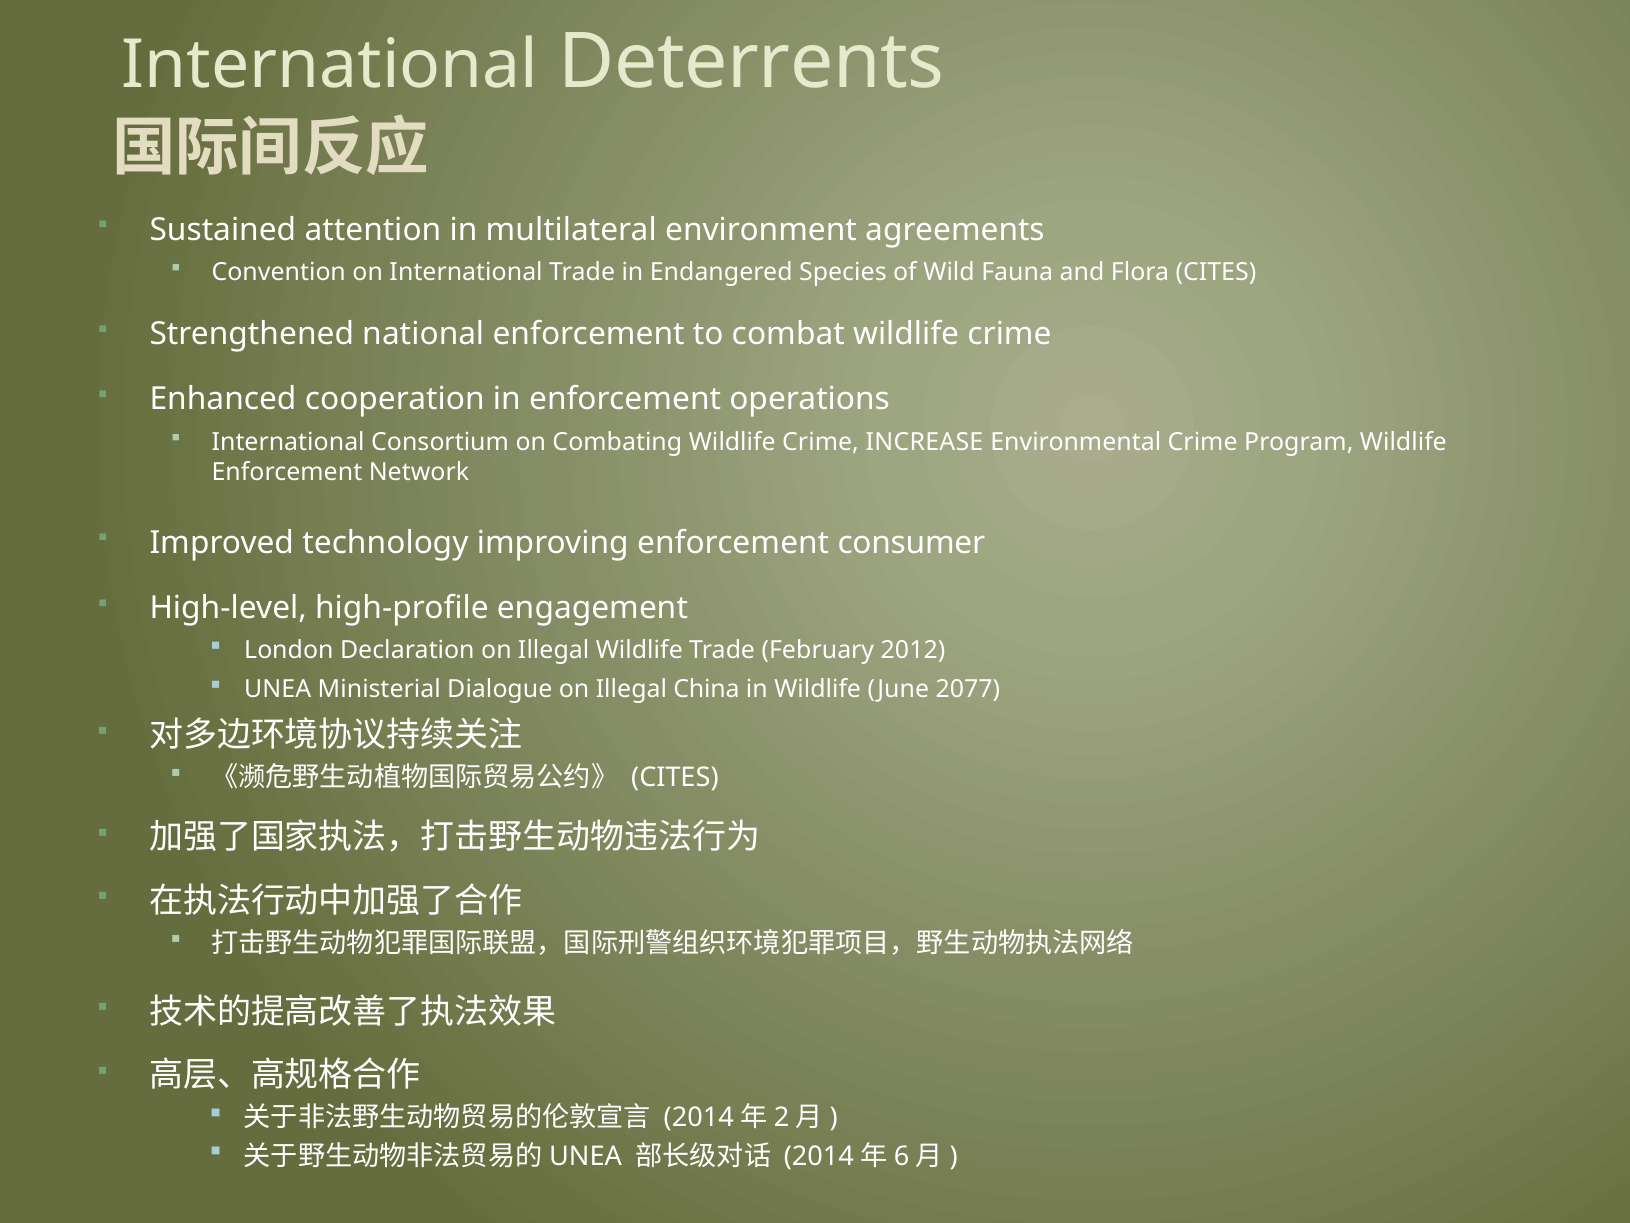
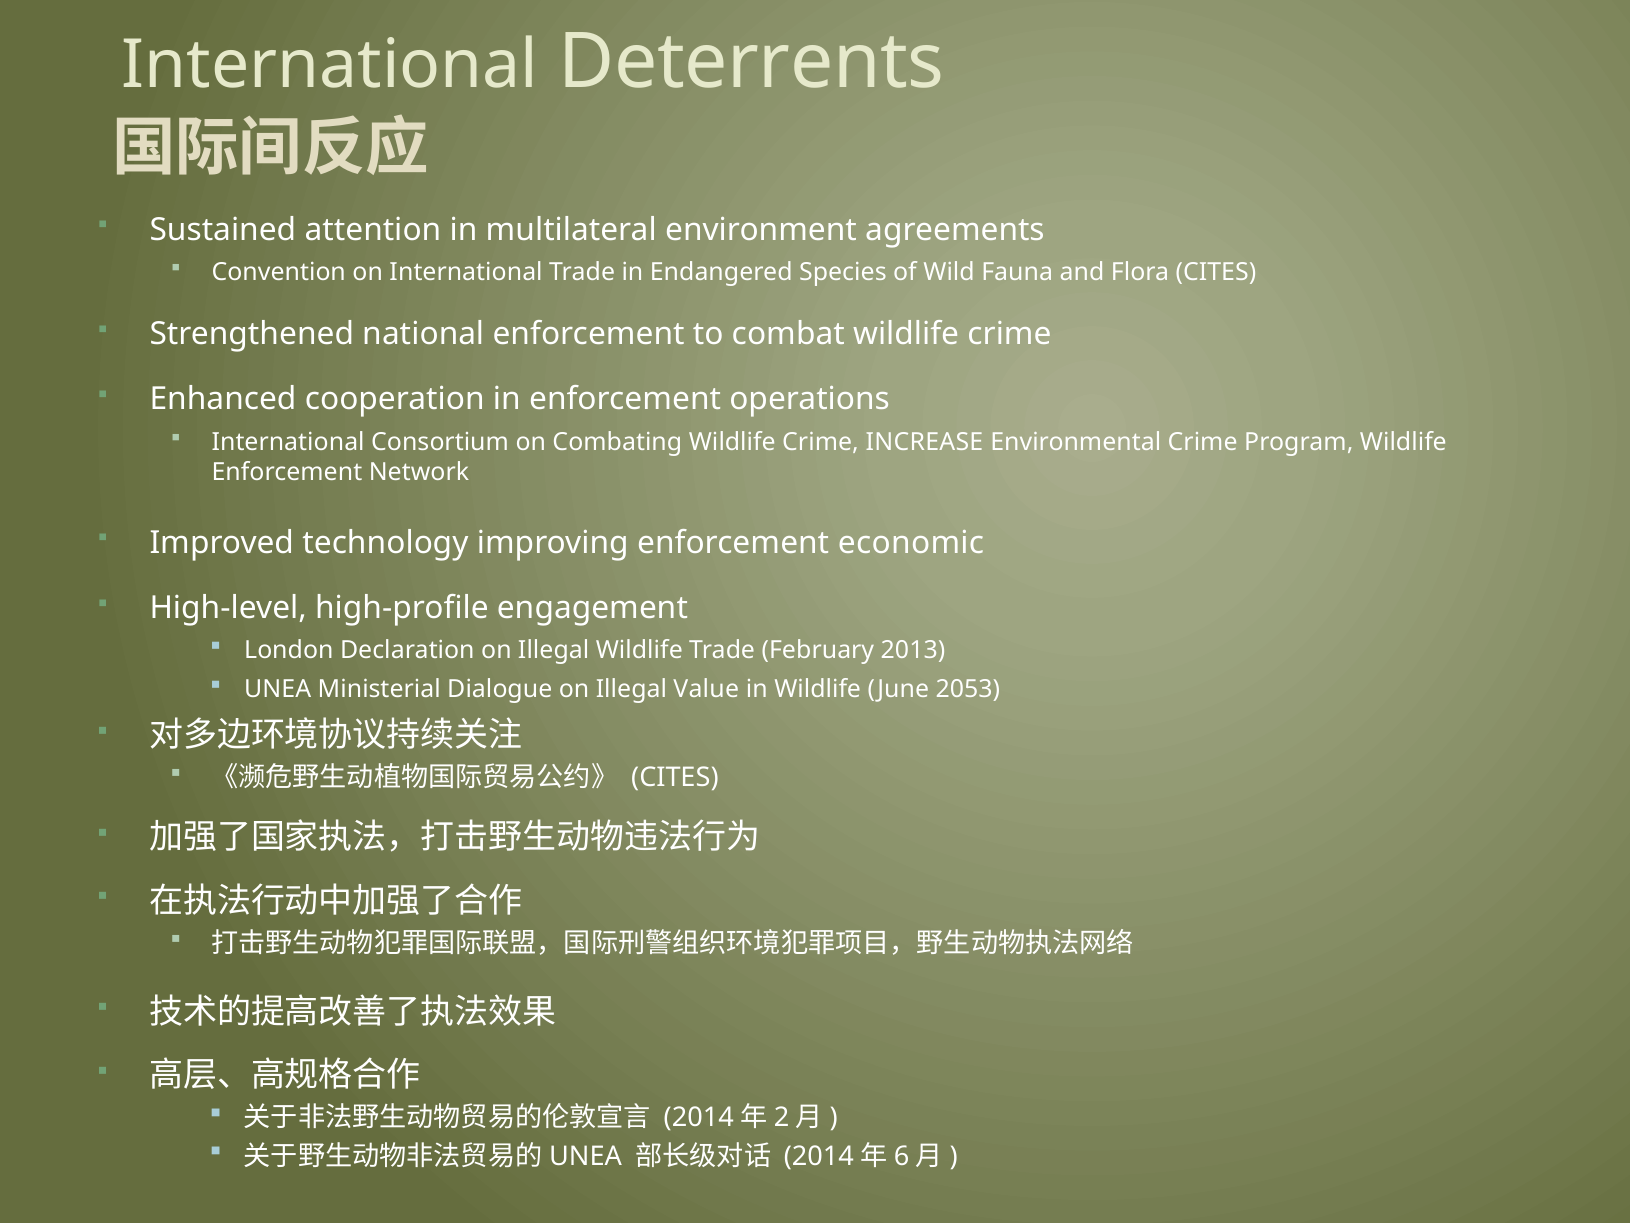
consumer: consumer -> economic (911, 542)
2012: 2012 -> 2013 (913, 650)
China: China -> Value (706, 689)
2077: 2077 -> 2053 (968, 689)
